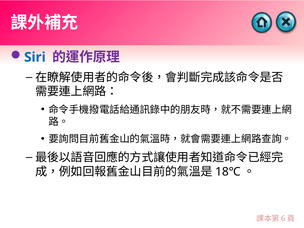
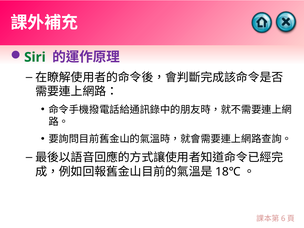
Siri colour: blue -> green (35, 57)
